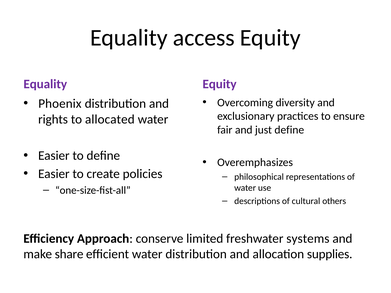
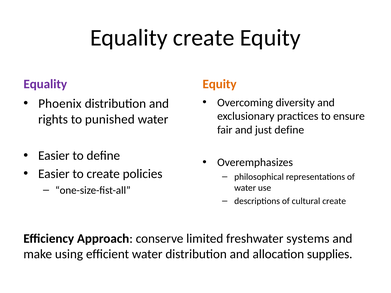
Equality access: access -> create (204, 38)
Equity colour: purple -> orange (220, 84)
allocated: allocated -> punished (110, 119)
cultural others: others -> create (334, 201)
share: share -> using (69, 254)
